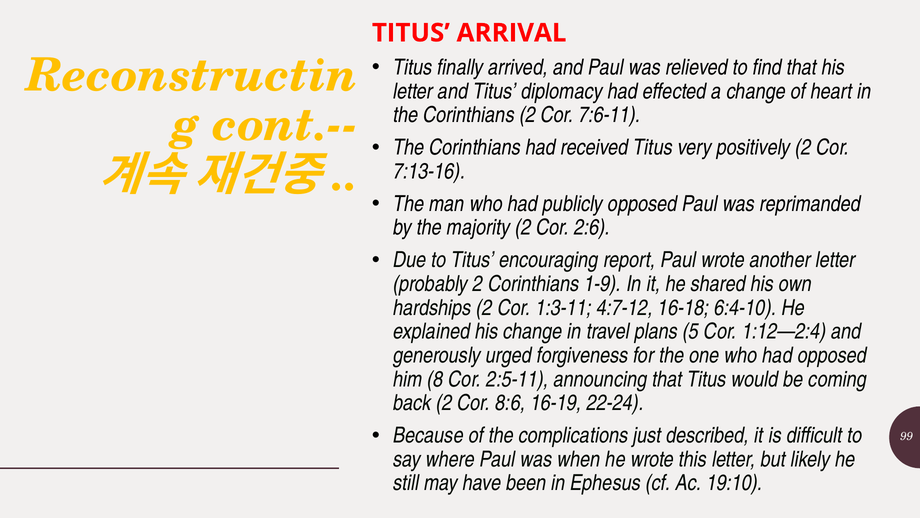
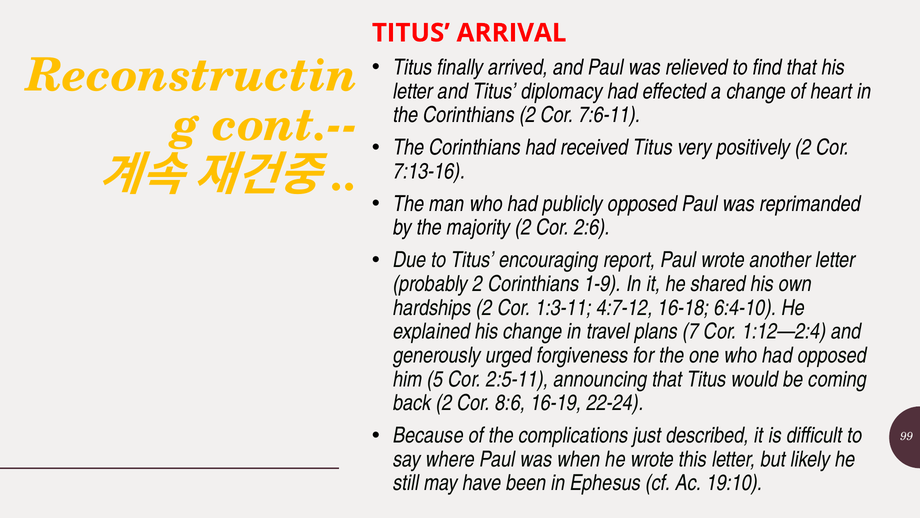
5: 5 -> 7 (691, 331)
8: 8 -> 5 (435, 379)
